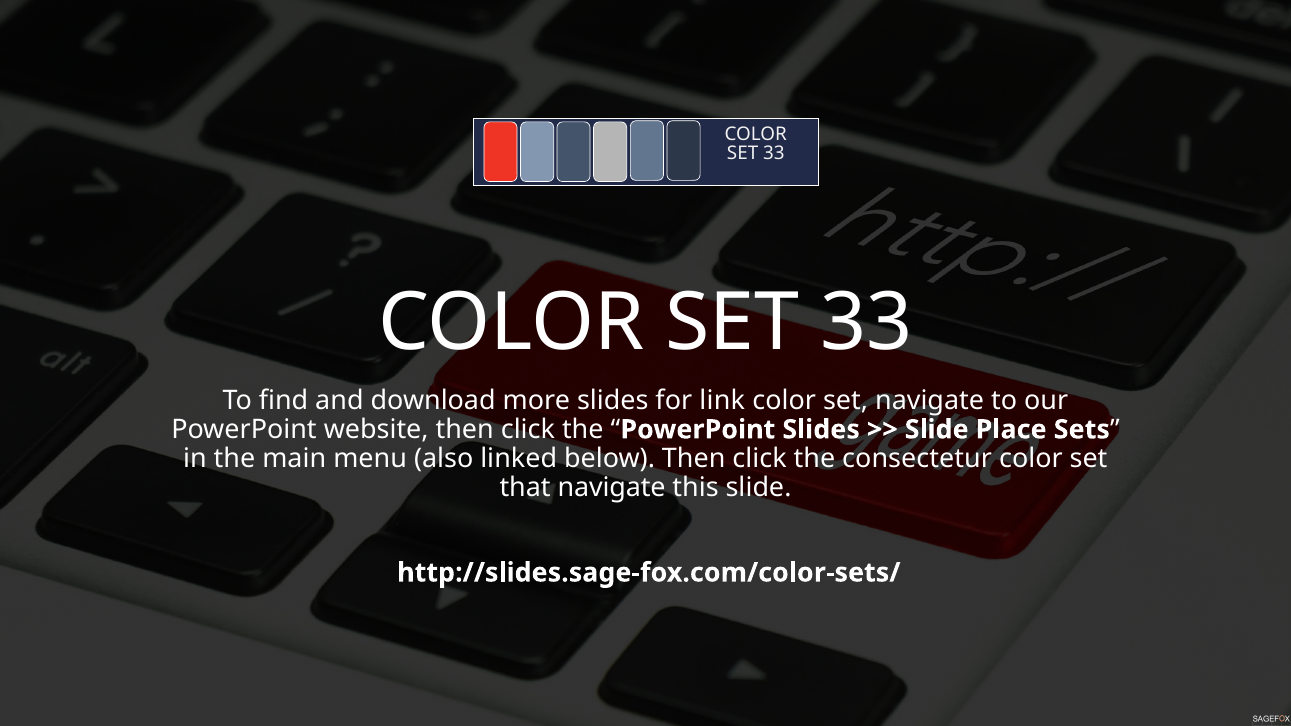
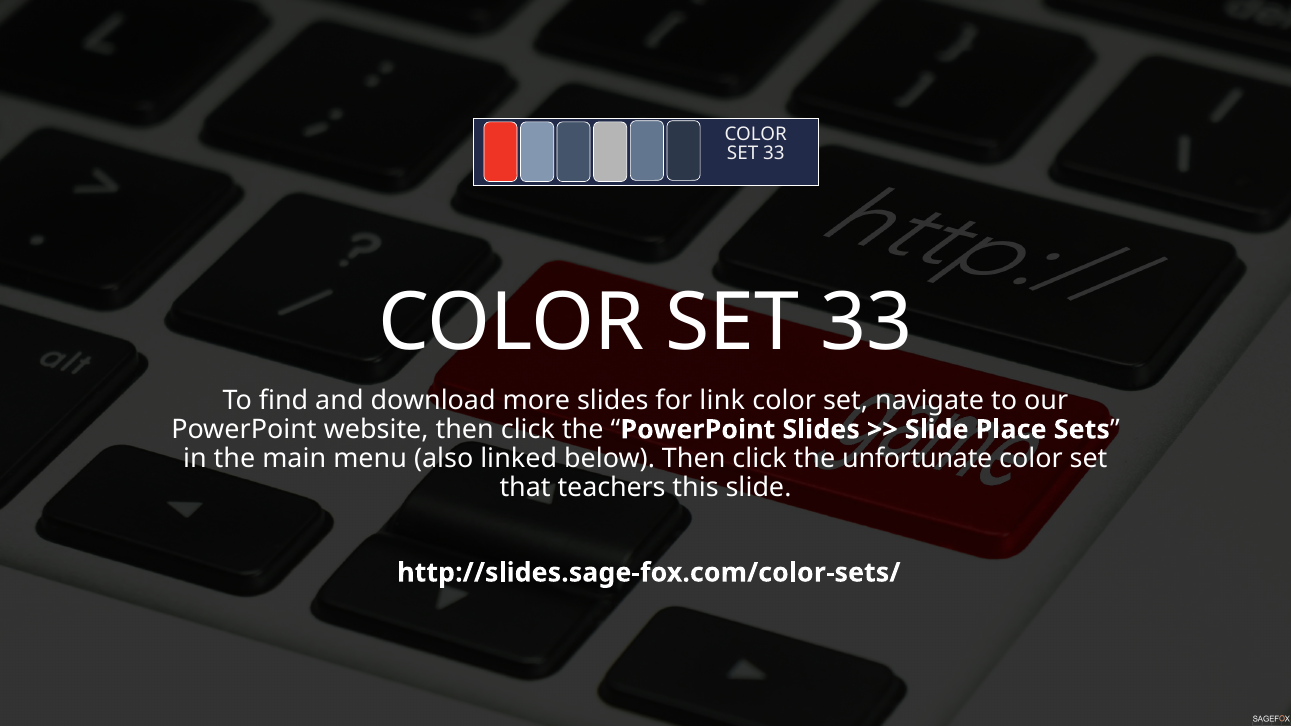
consectetur: consectetur -> unfortunate (917, 459)
that navigate: navigate -> teachers (612, 488)
